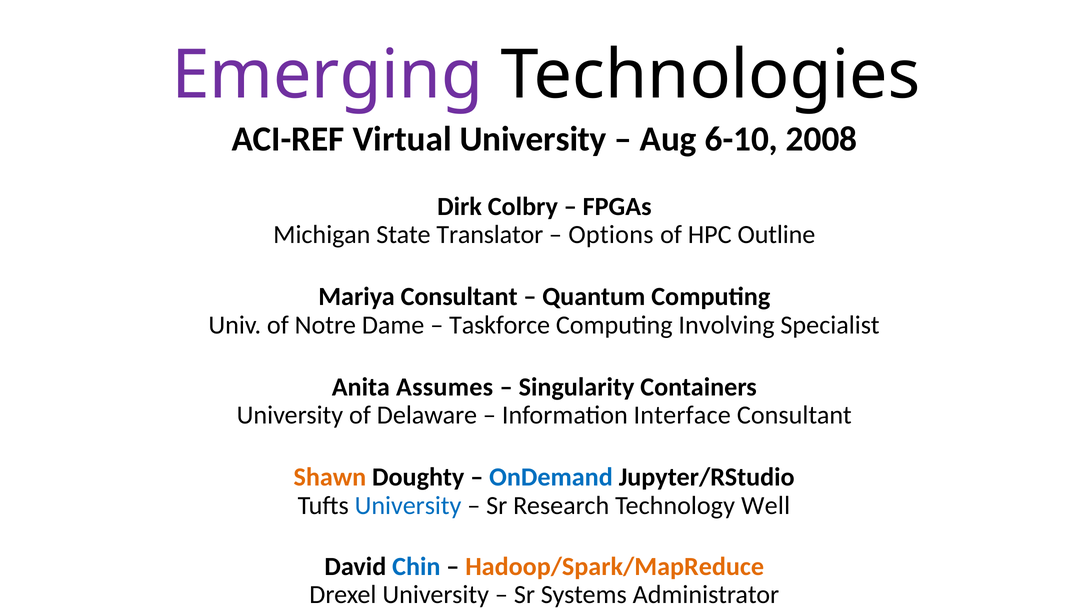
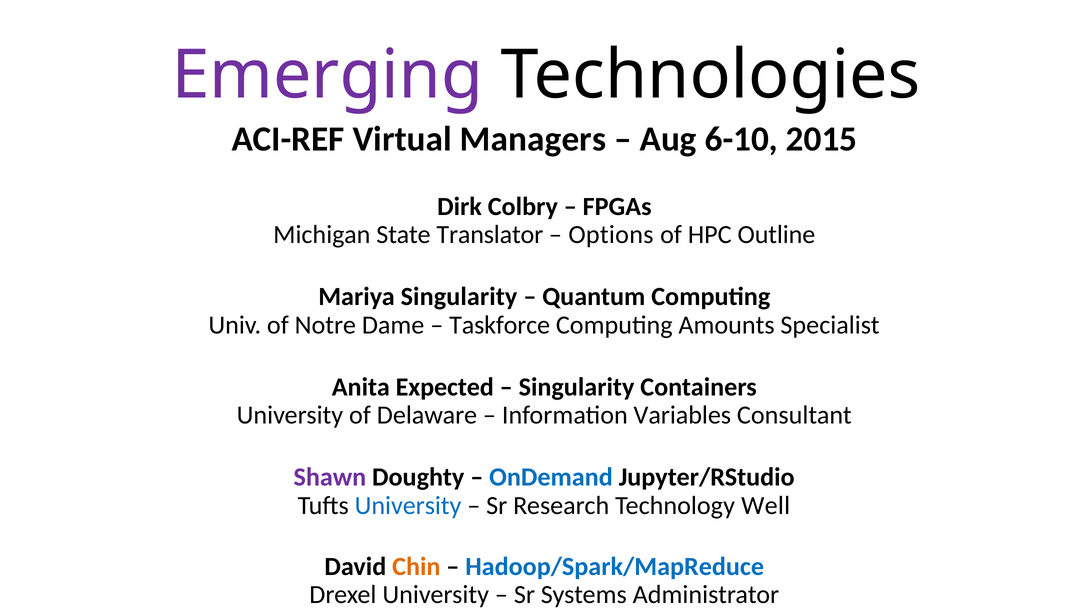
Virtual University: University -> Managers (533, 139)
2008: 2008 -> 2015 (822, 139)
Mariya Consultant: Consultant -> Singularity (459, 297)
Involving: Involving -> Amounts (727, 325)
Assumes: Assumes -> Expected (445, 387)
Interface: Interface -> Variables (682, 415)
Shawn colour: orange -> purple (330, 478)
Chin colour: blue -> orange (416, 567)
Hadoop/Spark/MapReduce colour: orange -> blue (615, 567)
